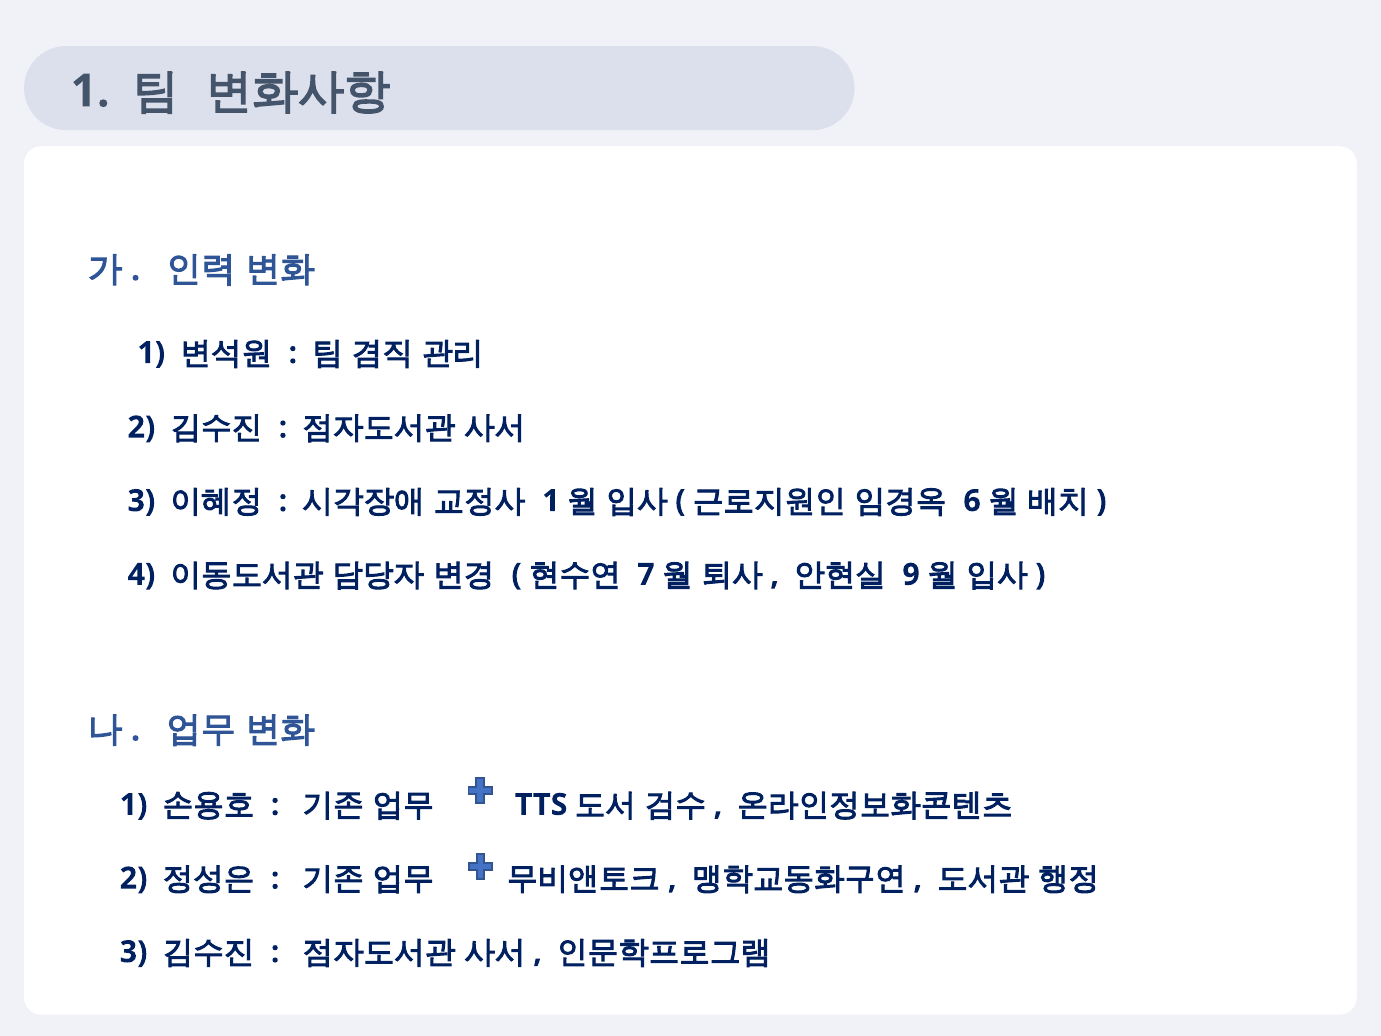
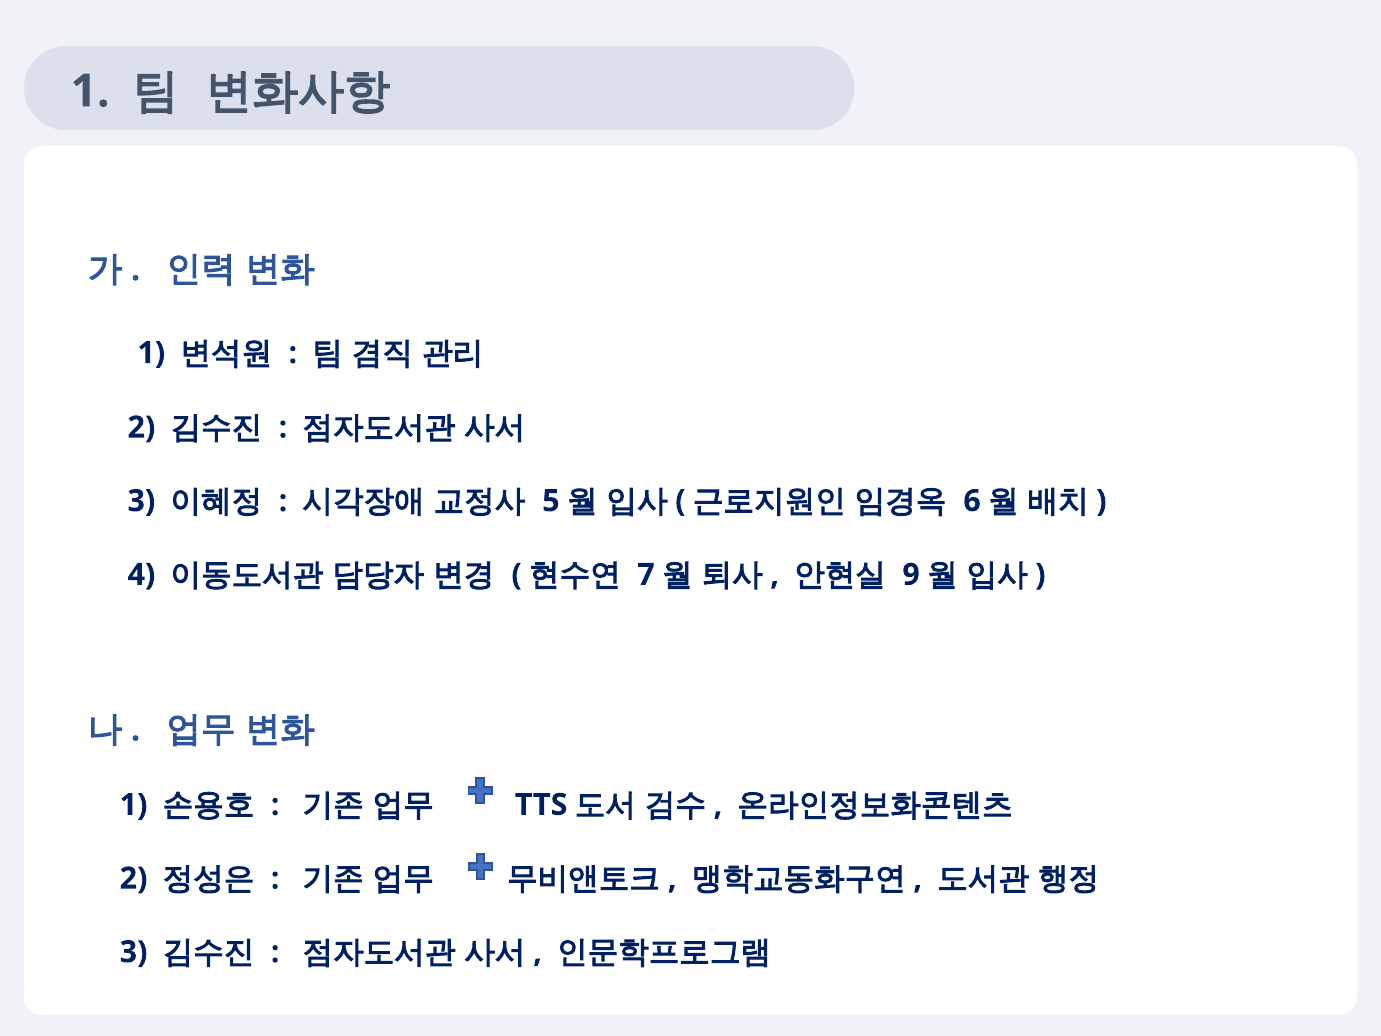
1: 1 -> 5 (551, 501)
